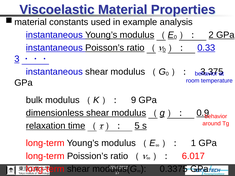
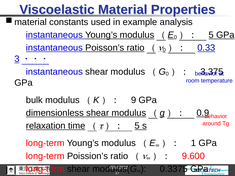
2: 2 -> 5 (211, 35)
6.017: 6.017 -> 9.600 (193, 156)
